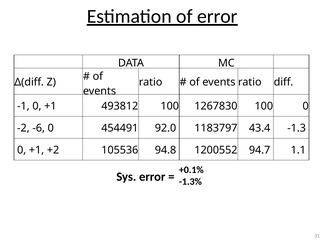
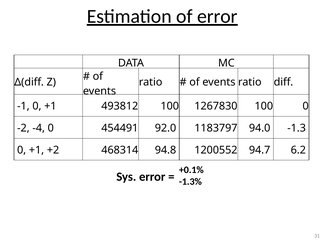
-6: -6 -> -4 (39, 128)
43.4: 43.4 -> 94.0 (260, 128)
105536: 105536 -> 468314 (120, 150)
1.1: 1.1 -> 6.2 (298, 150)
